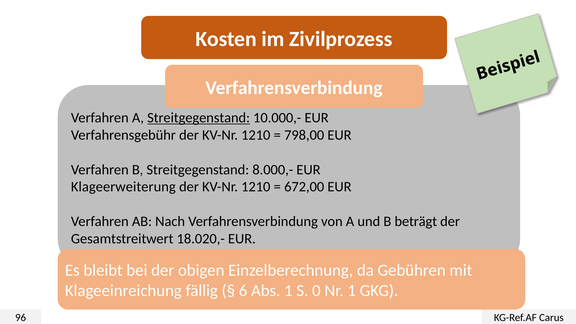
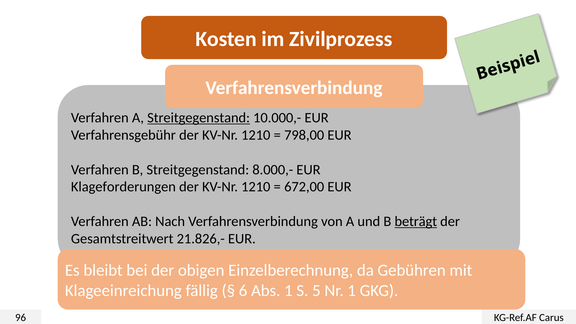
Klageerweiterung: Klageerweiterung -> Klageforderungen (123, 187)
beträgt underline: none -> present (416, 221)
18.020,-: 18.020,- -> 21.826,- (201, 239)
0: 0 -> 5 (316, 291)
